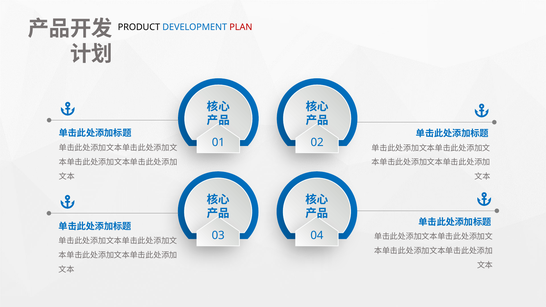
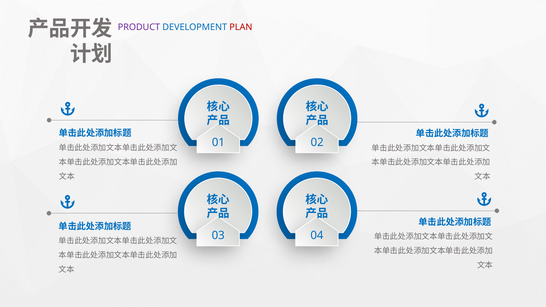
PRODUCT colour: black -> purple (139, 27)
